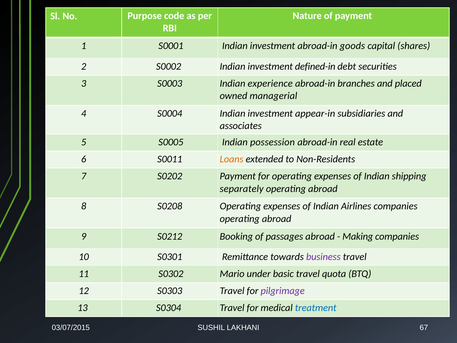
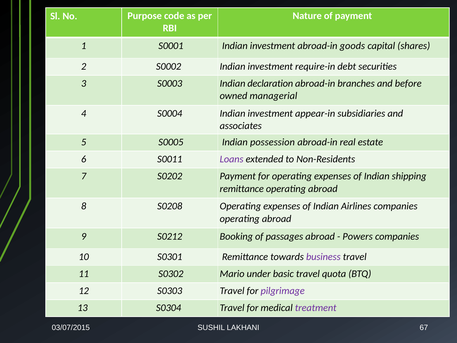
defined-in: defined-in -> require-in (315, 66)
experience: experience -> declaration (270, 83)
placed: placed -> before (408, 83)
Loans colour: orange -> purple (232, 159)
separately: separately -> remittance (242, 189)
Making: Making -> Powers (358, 236)
treatment colour: blue -> purple (316, 308)
